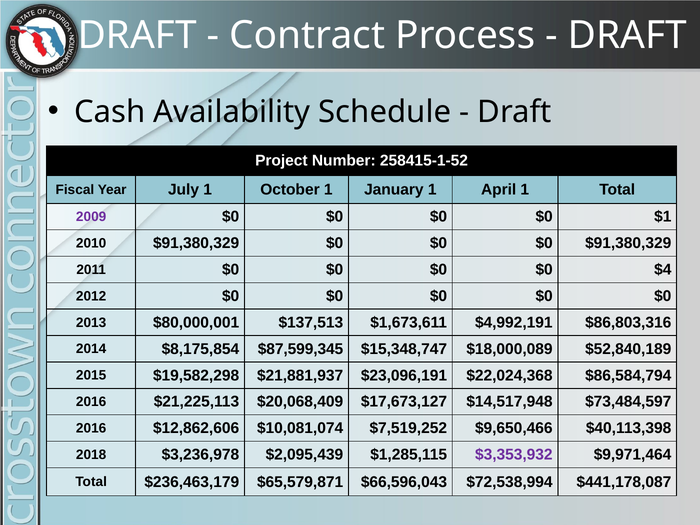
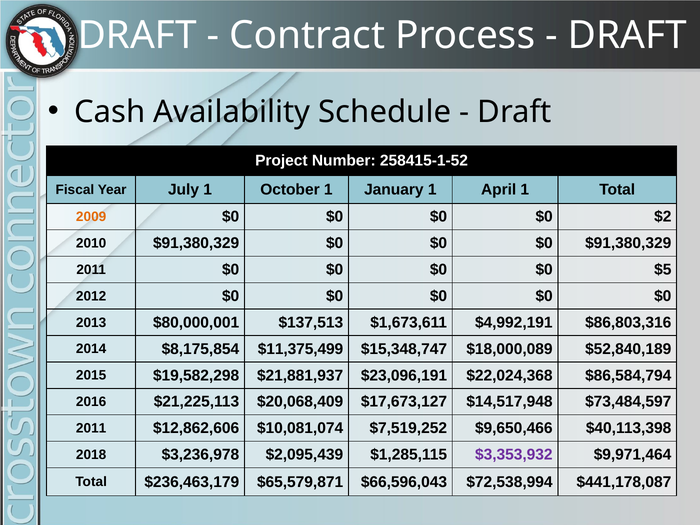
2009 colour: purple -> orange (91, 217)
$1: $1 -> $2 (663, 217)
$4: $4 -> $5 (663, 270)
$87,599,345: $87,599,345 -> $11,375,499 (301, 349)
2016: 2016 -> 2011 (91, 428)
